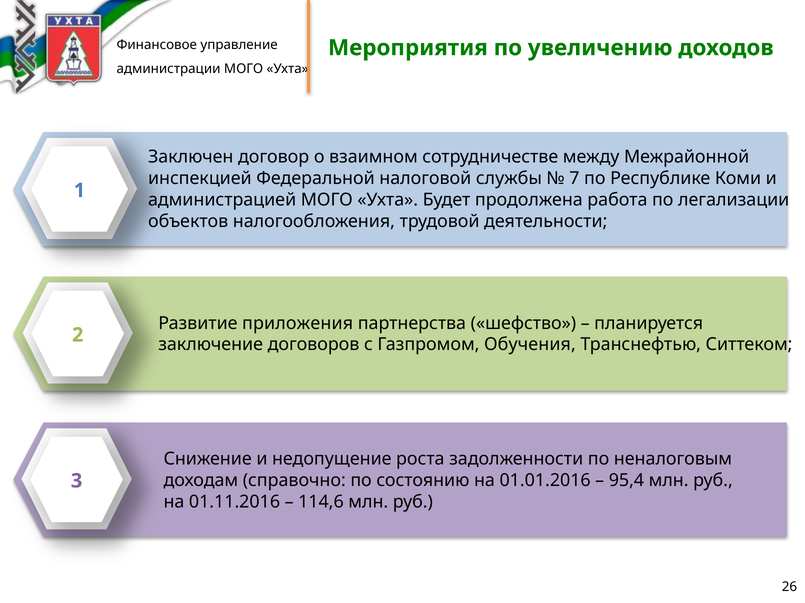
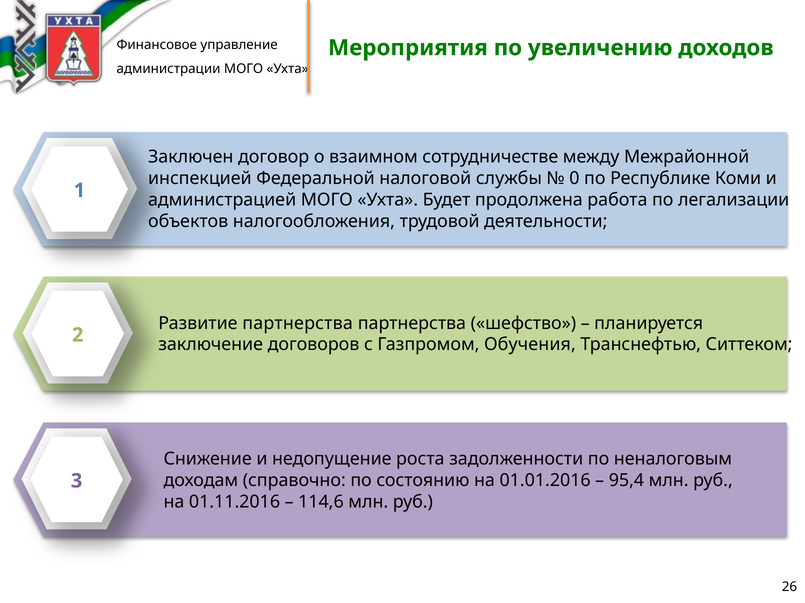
7: 7 -> 0 (574, 179)
приложения: приложения -> партнерства (298, 324)
